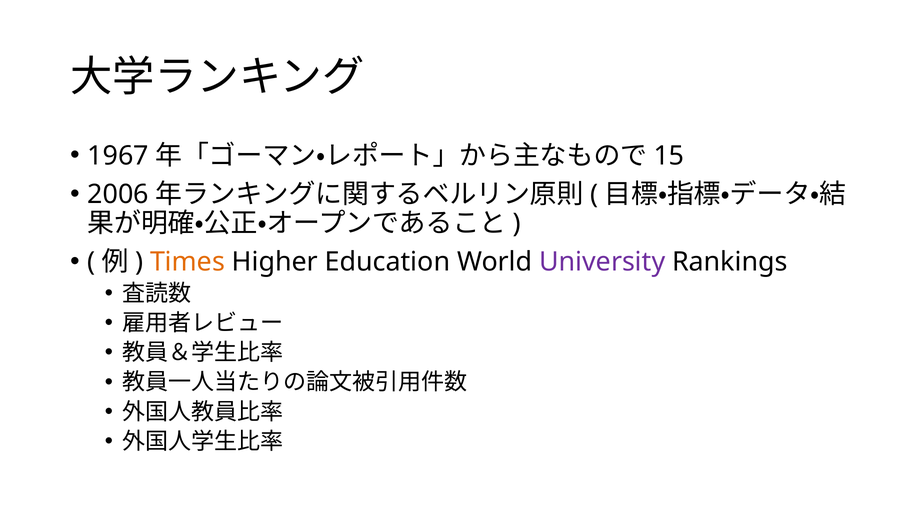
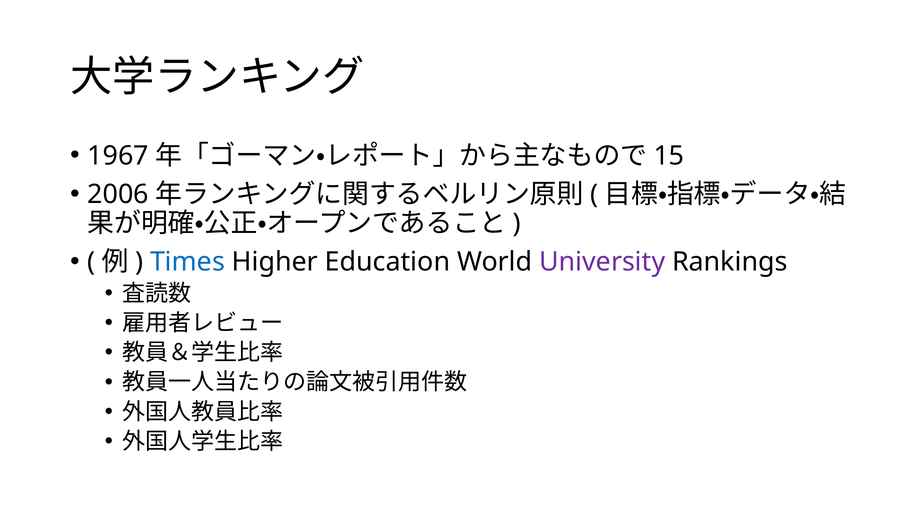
Times colour: orange -> blue (187, 262)
